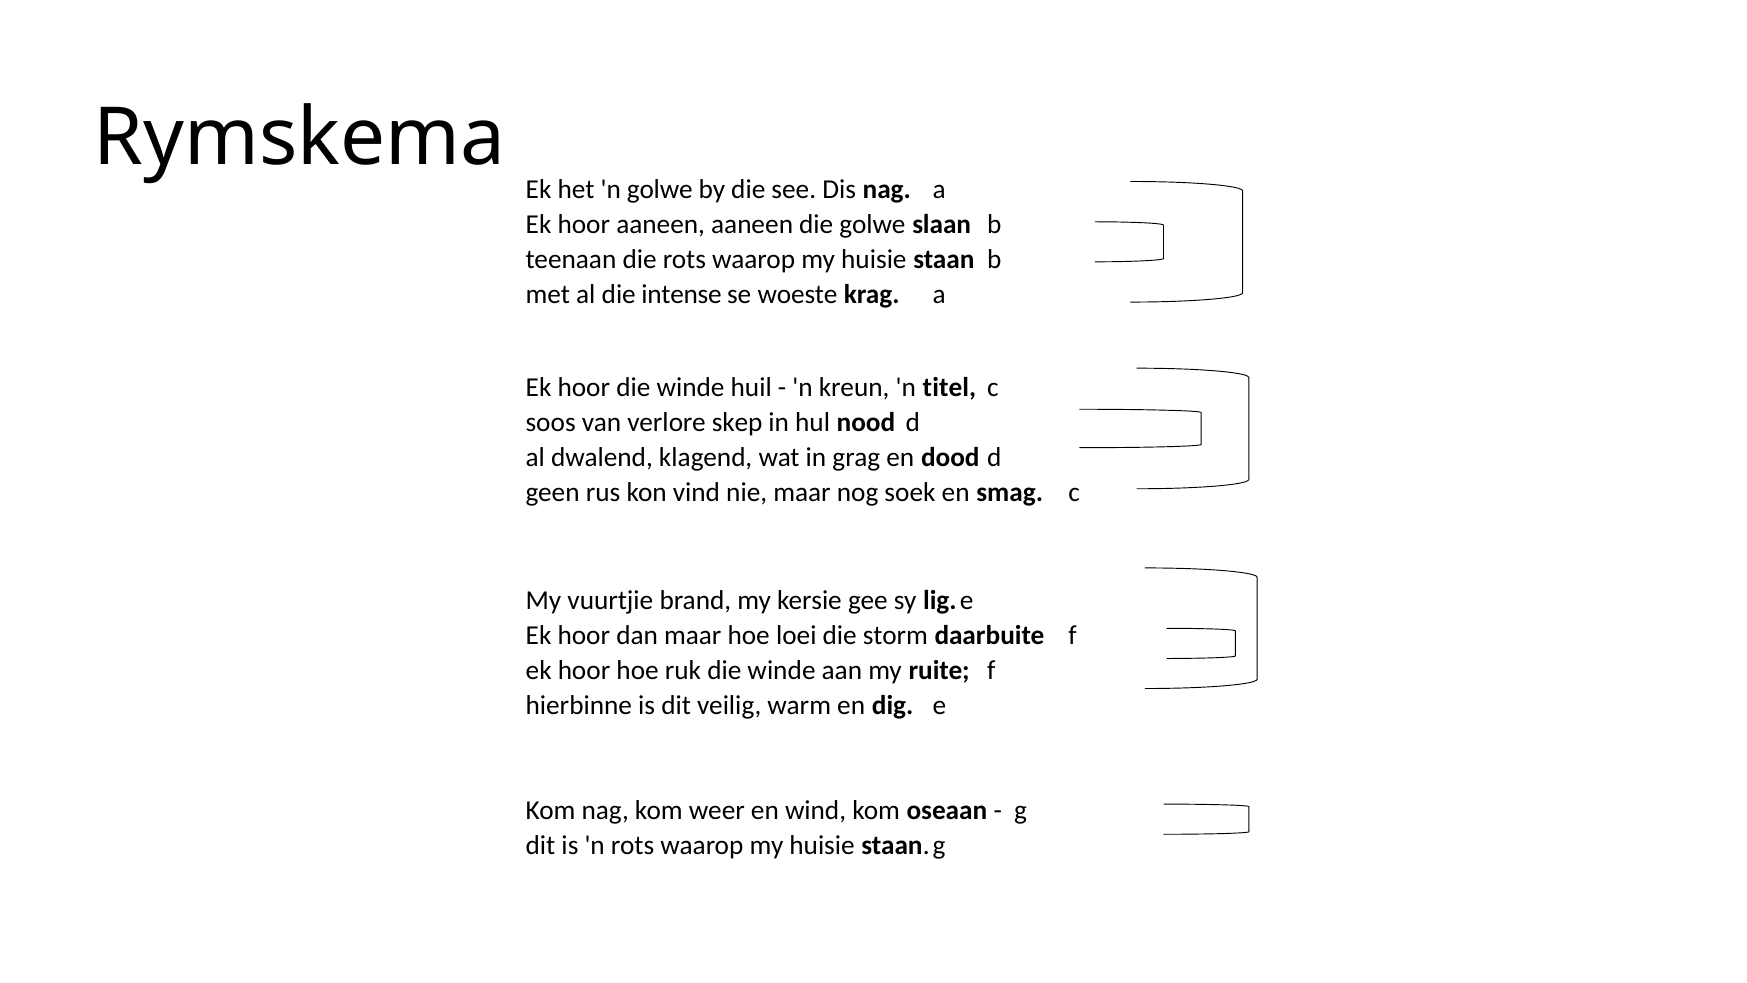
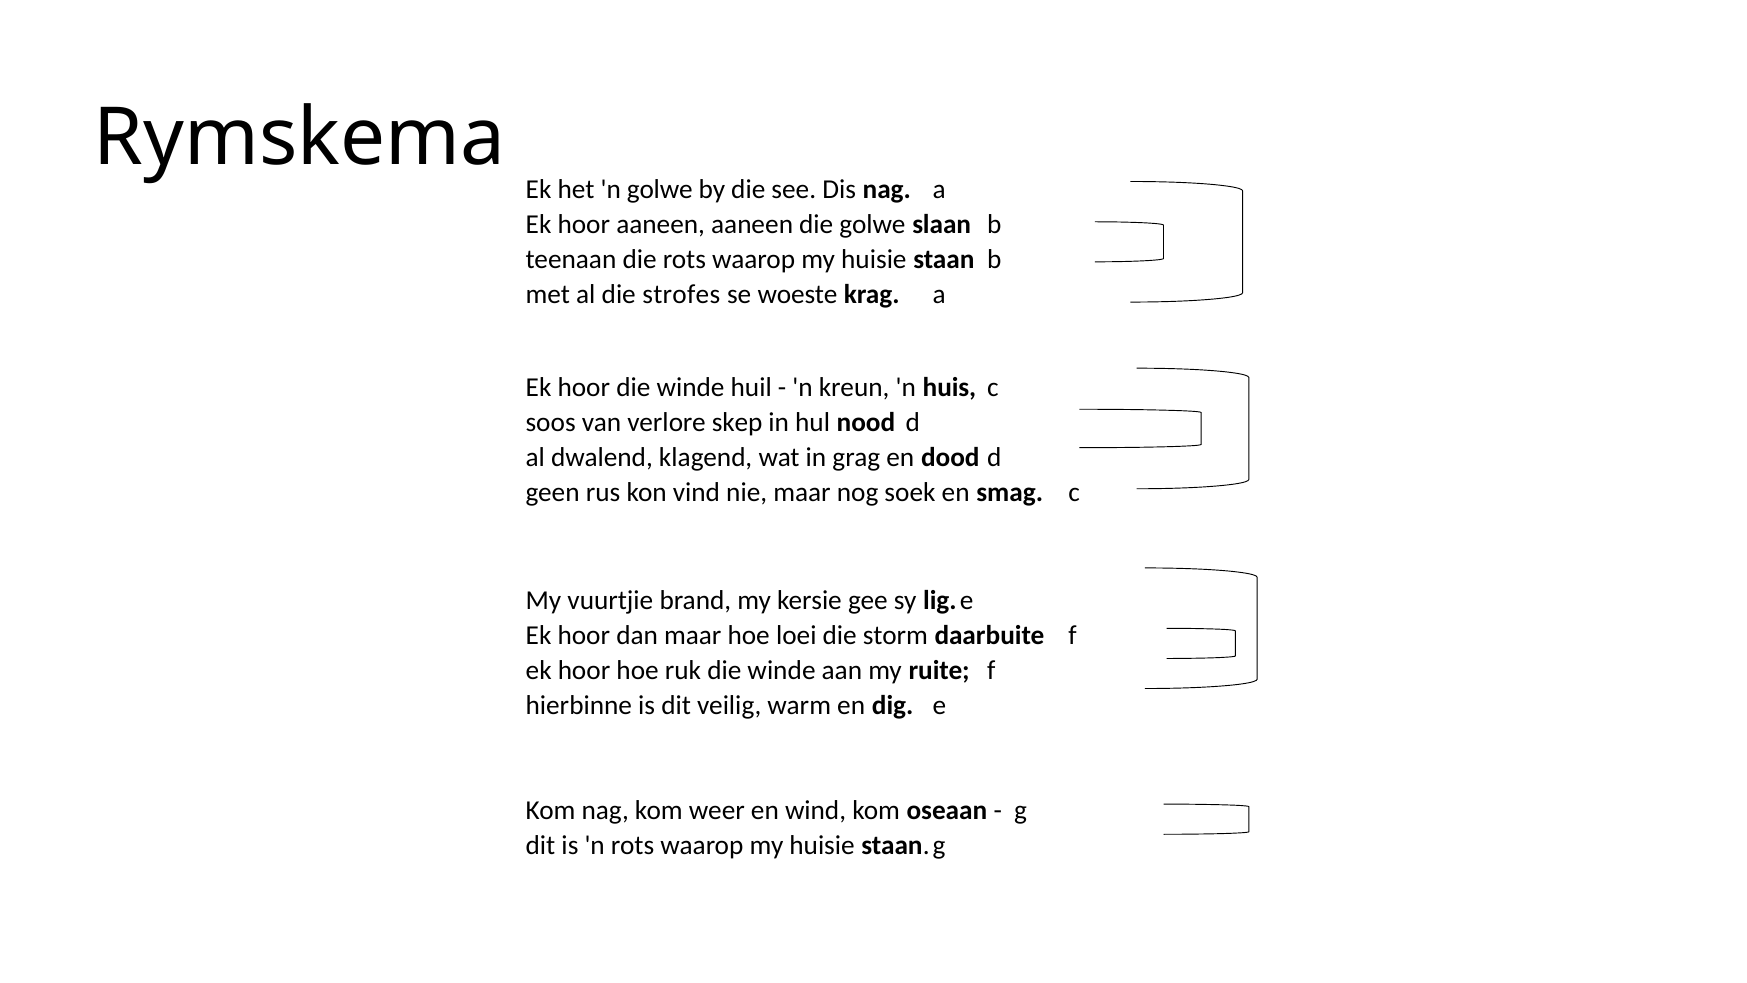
intense: intense -> strofes (681, 294)
titel: titel -> huis (949, 387)
